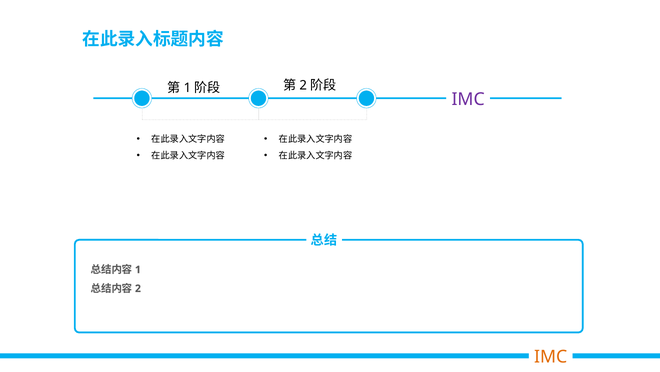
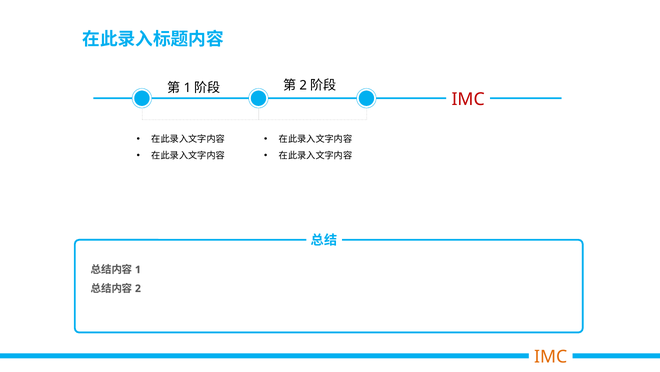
IMC colour: purple -> red (468, 99)
